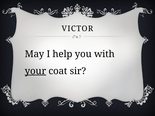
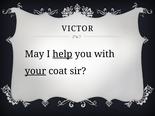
help underline: none -> present (62, 54)
